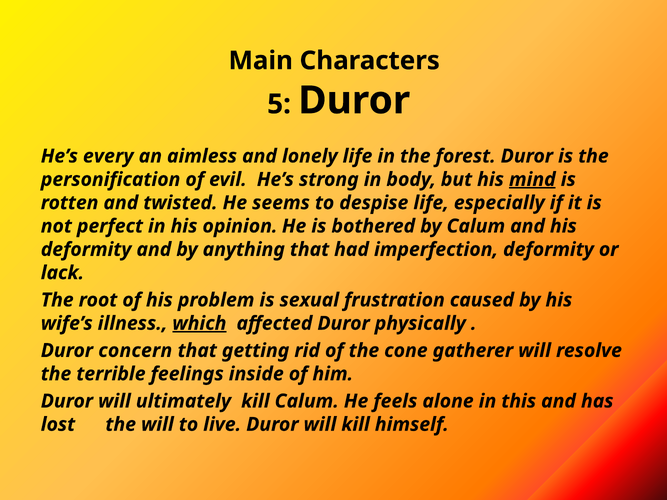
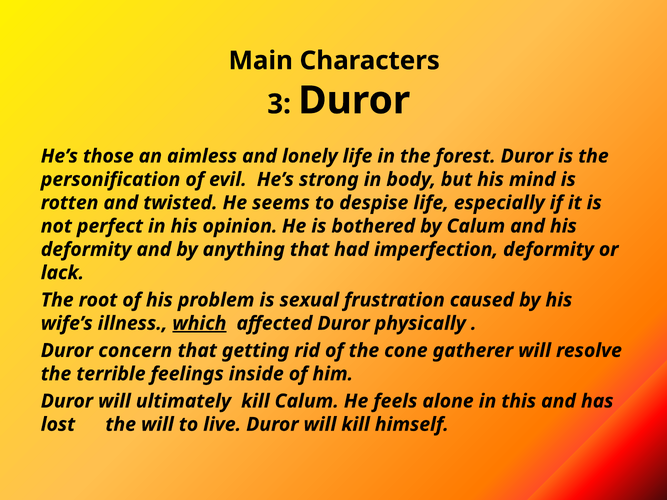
5: 5 -> 3 (279, 104)
every: every -> those (108, 156)
mind underline: present -> none (532, 180)
